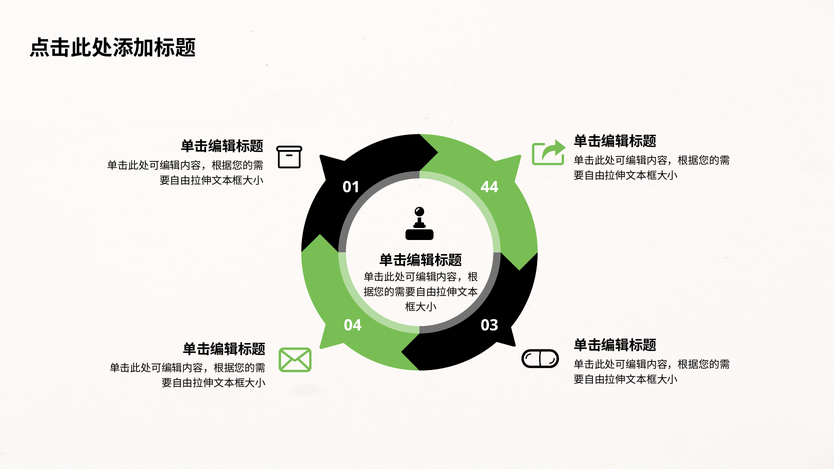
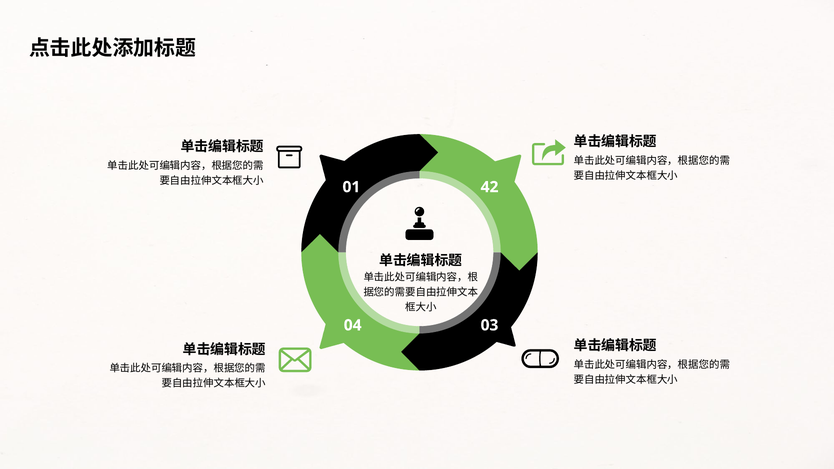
44: 44 -> 42 (490, 187)
